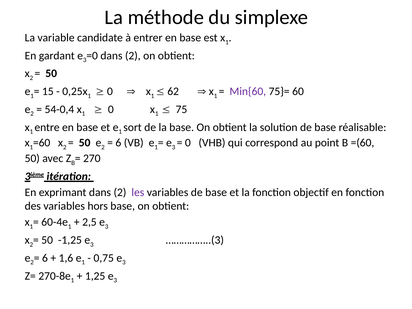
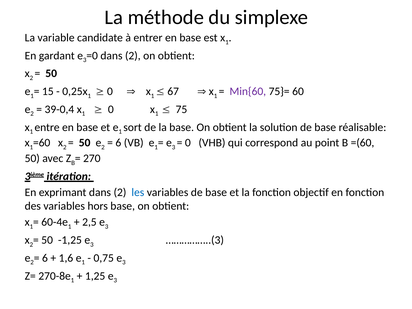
62: 62 -> 67 (173, 91)
54-0,4: 54-0,4 -> 39-0,4 (59, 109)
les colour: purple -> blue (138, 192)
